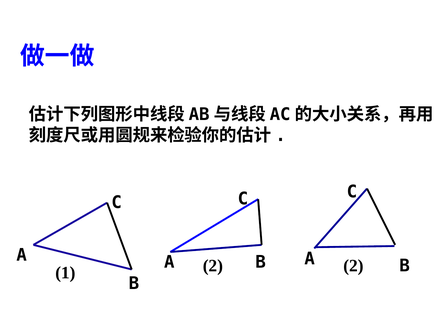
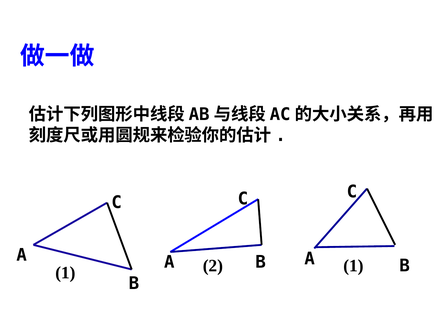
2 2: 2 -> 1 (353, 265)
